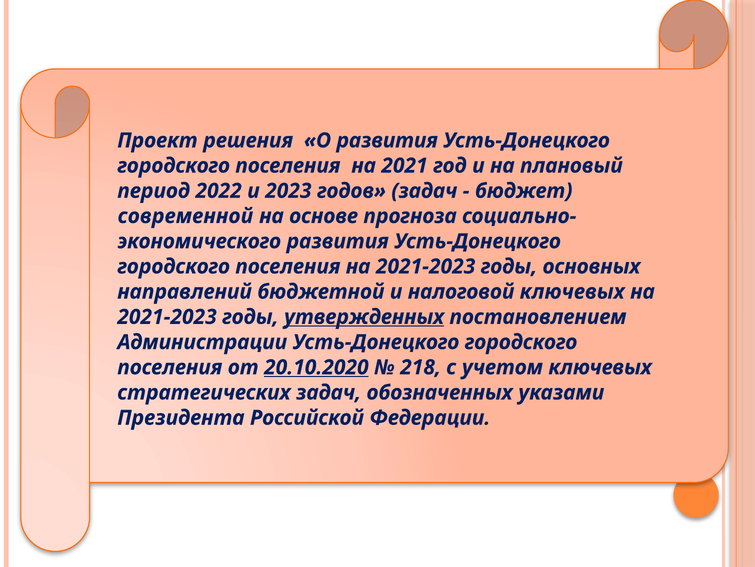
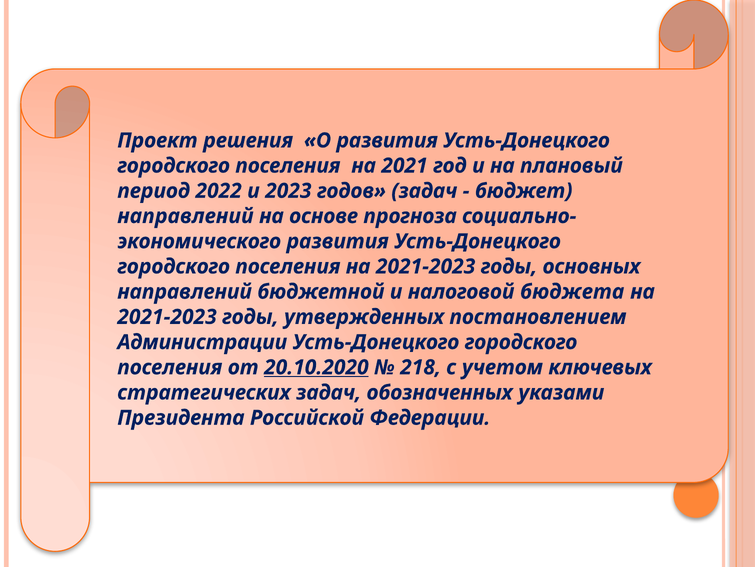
современной: современной -> направлений (185, 216)
налоговой ключевых: ключевых -> бюджета (572, 291)
утвержденных underline: present -> none (364, 317)
